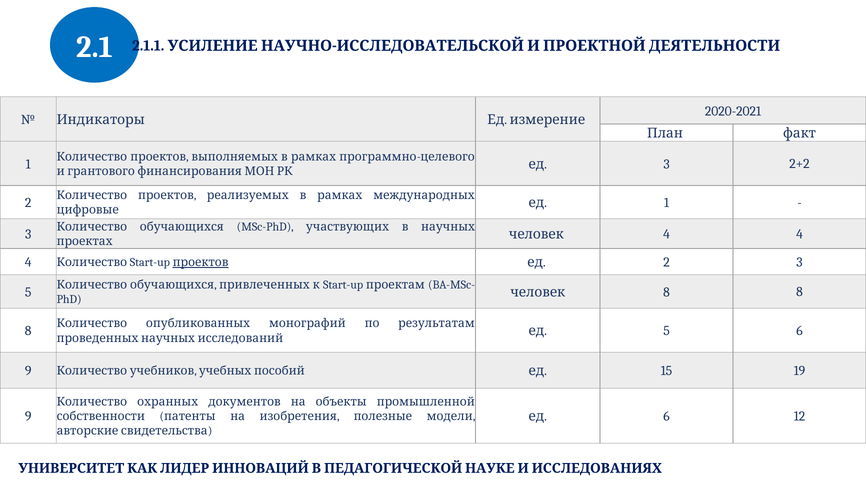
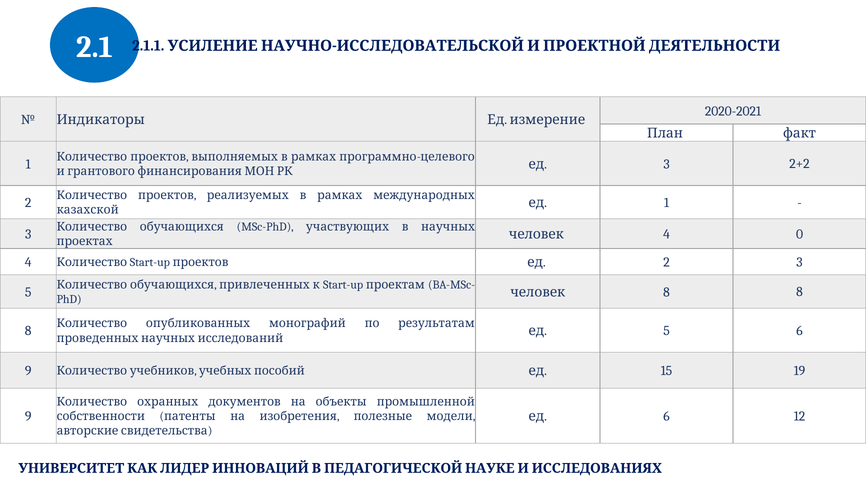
цифровые: цифровые -> казахской (88, 210)
человек 4 4: 4 -> 0 (800, 234)
проектов underline: present -> none (201, 262)
